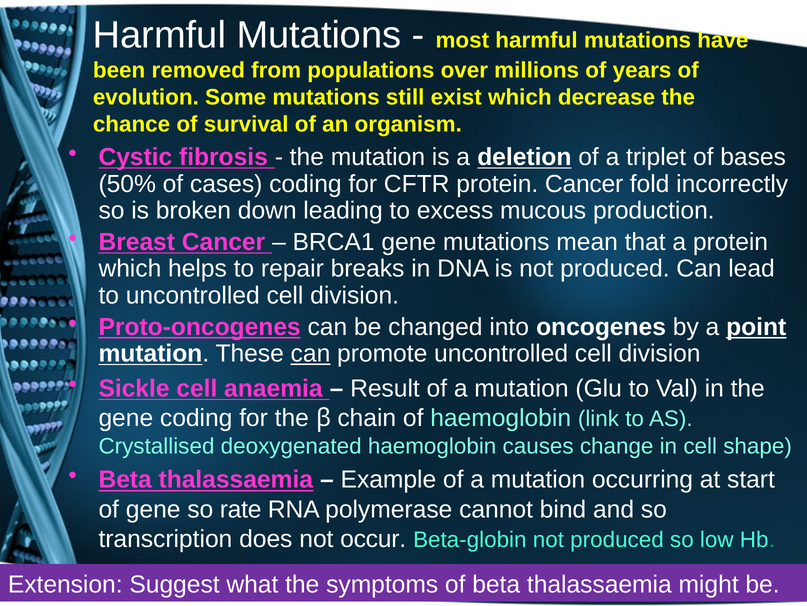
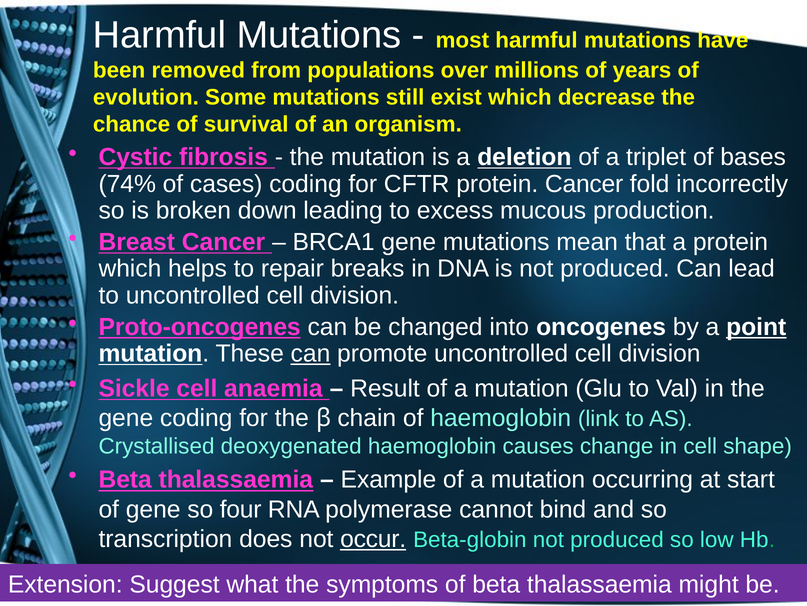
50%: 50% -> 74% (127, 184)
rate: rate -> four (241, 509)
occur underline: none -> present (373, 538)
